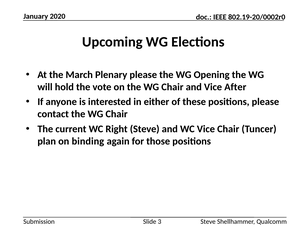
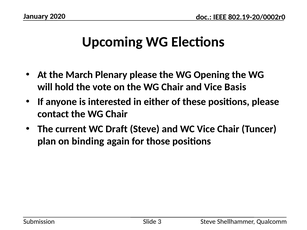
After: After -> Basis (235, 87)
Right: Right -> Draft (117, 129)
